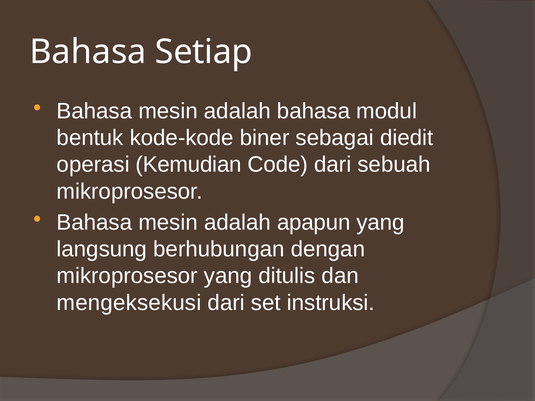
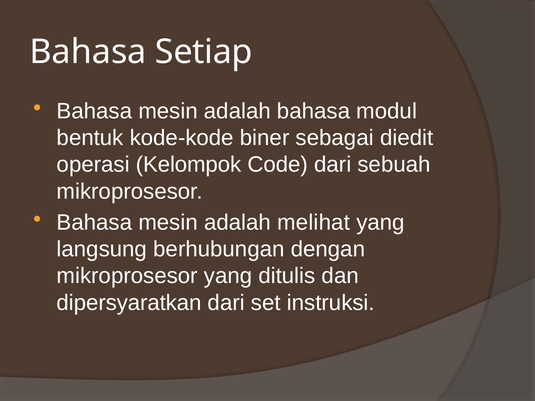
Kemudian: Kemudian -> Kelompok (189, 165)
apapun: apapun -> melihat (314, 223)
mengeksekusi: mengeksekusi -> dipersyaratkan (129, 303)
